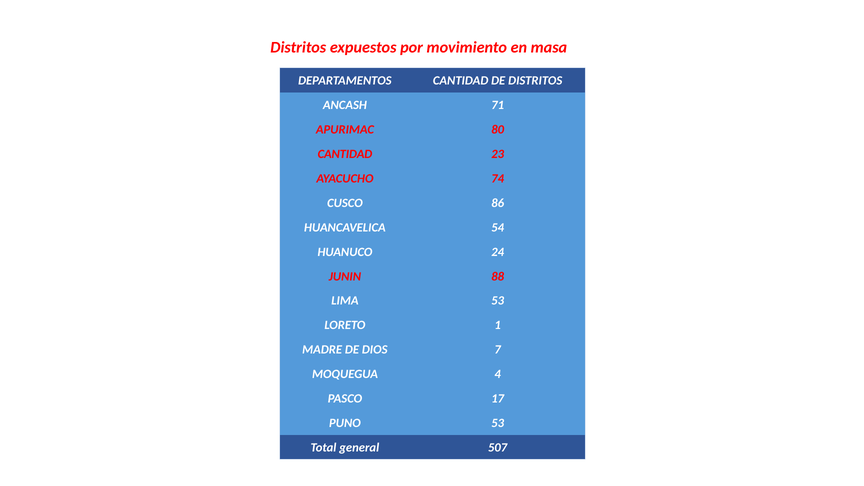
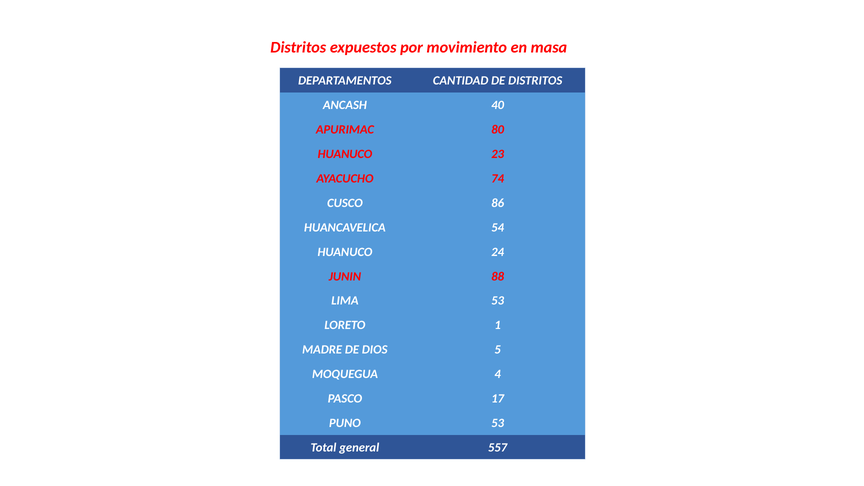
71: 71 -> 40 (498, 105)
CANTIDAD: CANTIDAD -> HUANUCO (345, 154)
7: 7 -> 5 (498, 350)
507: 507 -> 557 (498, 448)
